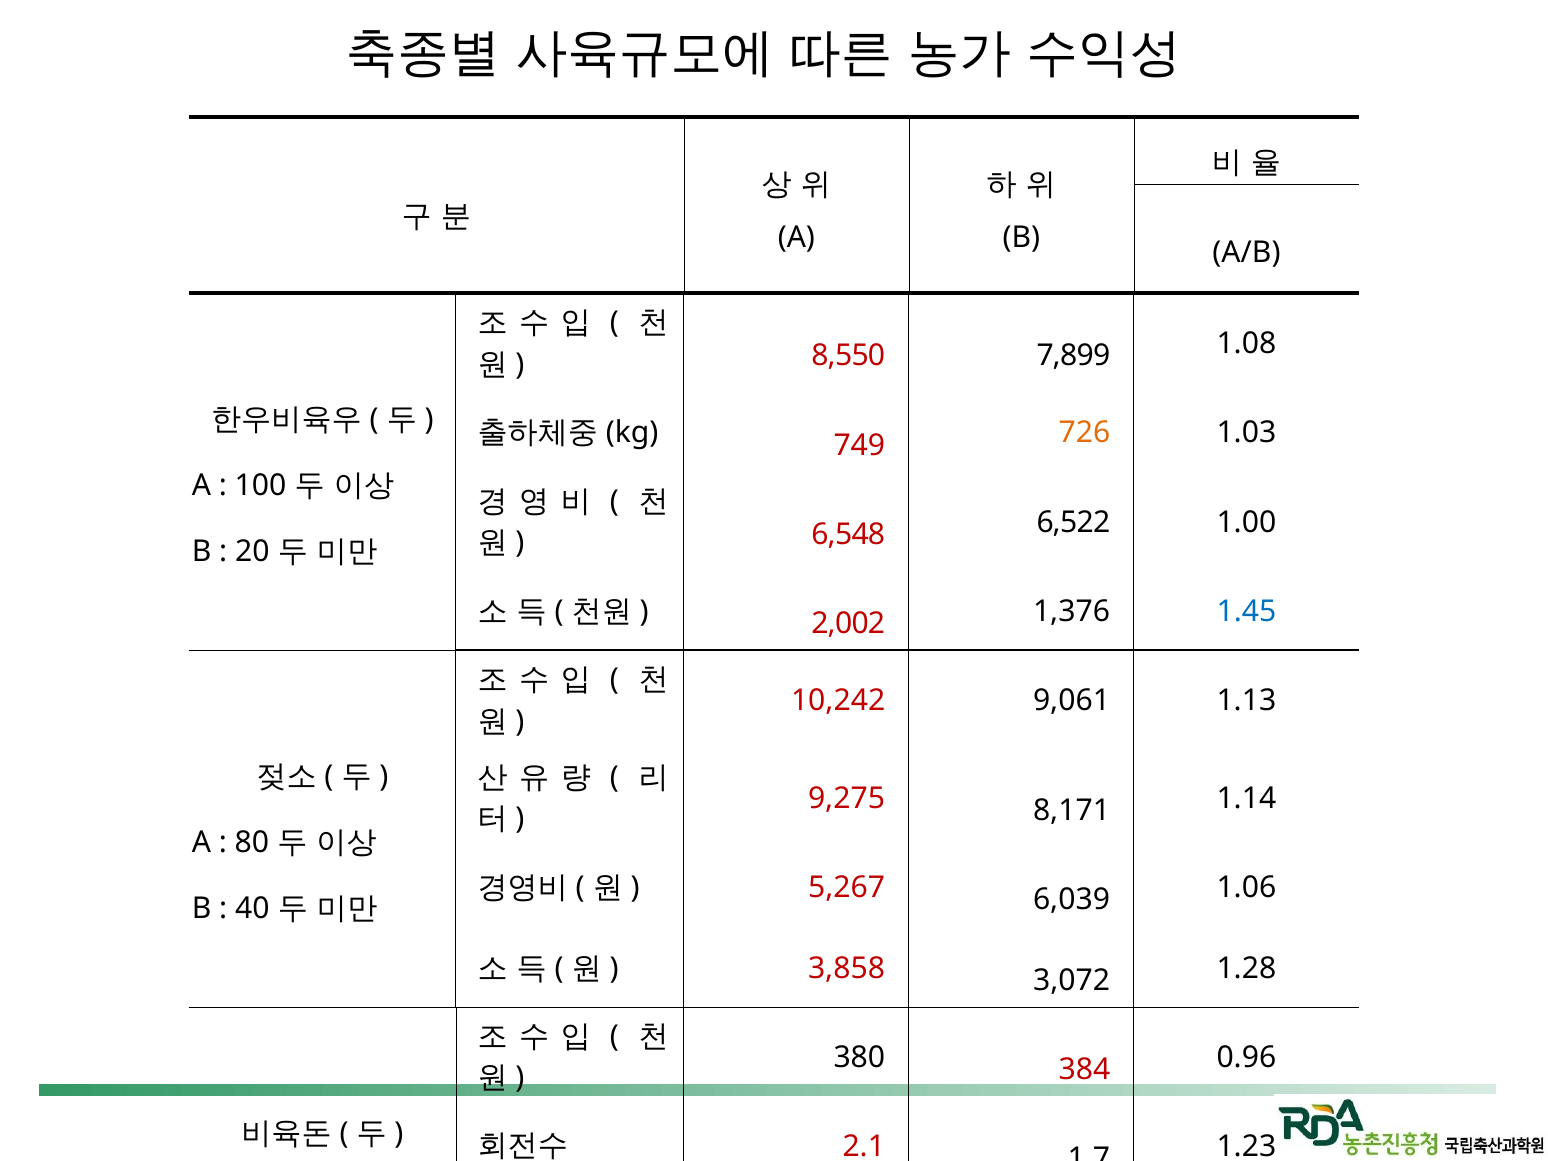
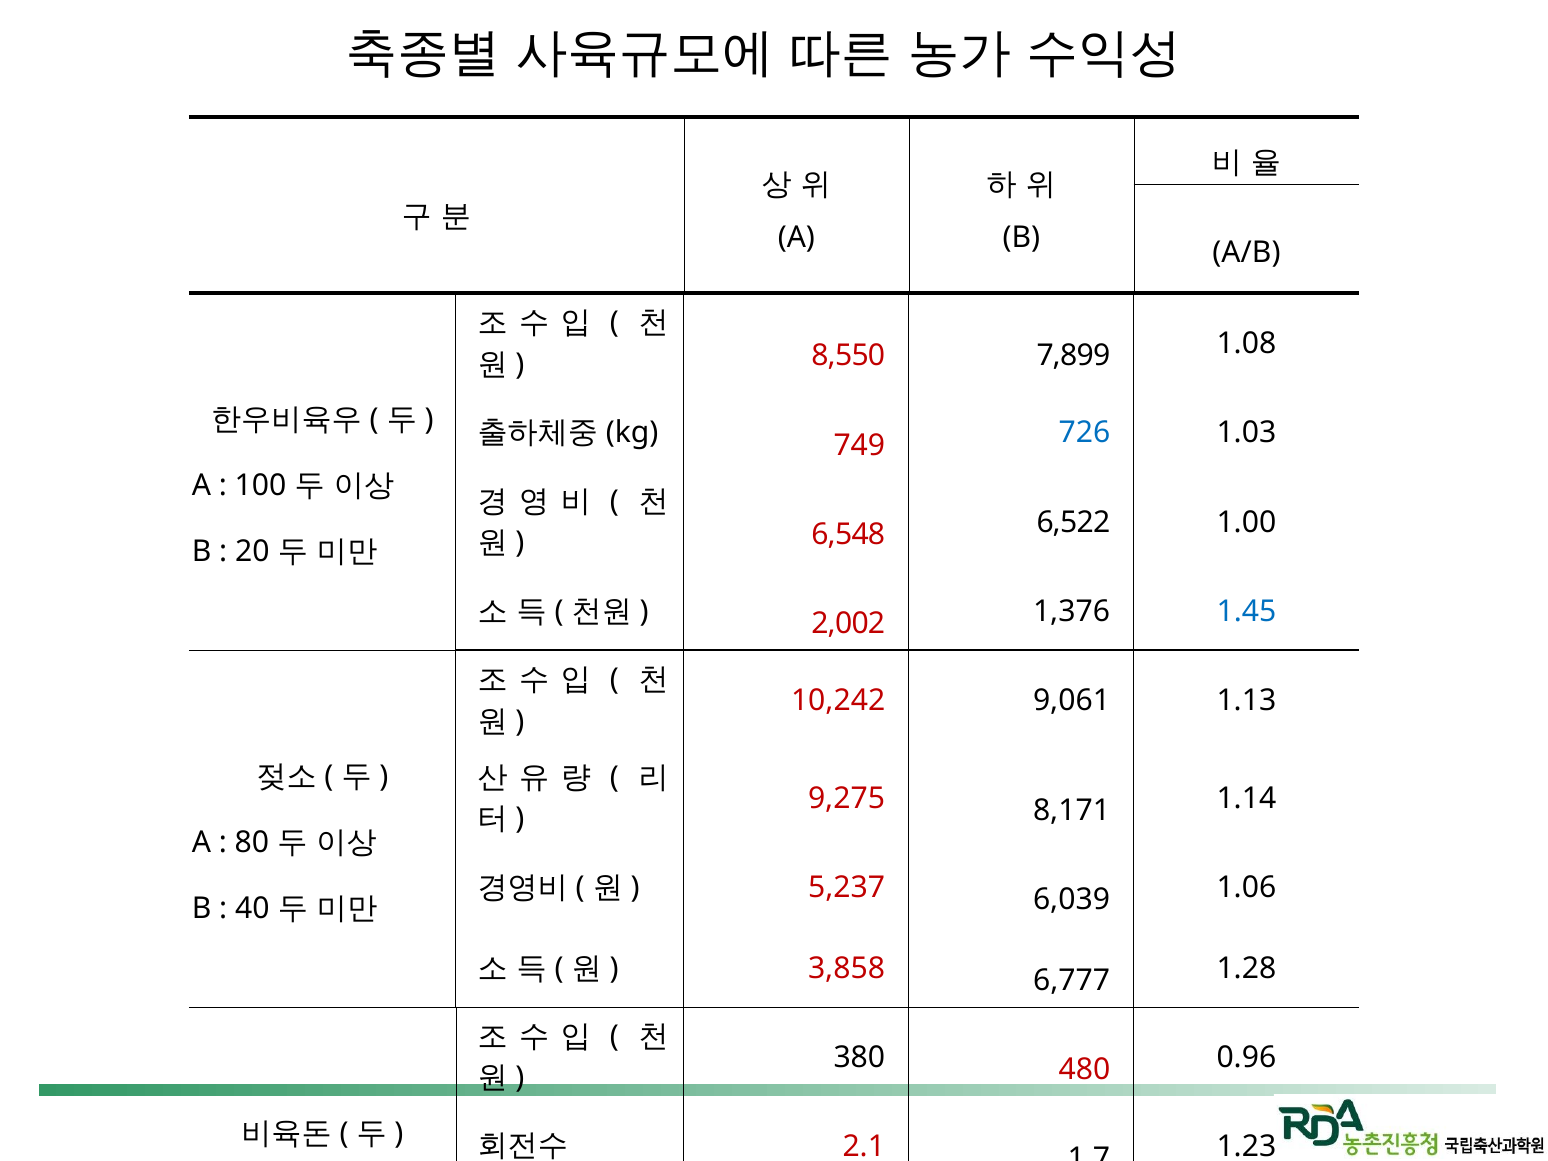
726 colour: orange -> blue (1084, 433)
5,267: 5,267 -> 5,237 (847, 888)
3,072: 3,072 -> 6,777 (1072, 981)
384: 384 -> 480 (1084, 1070)
